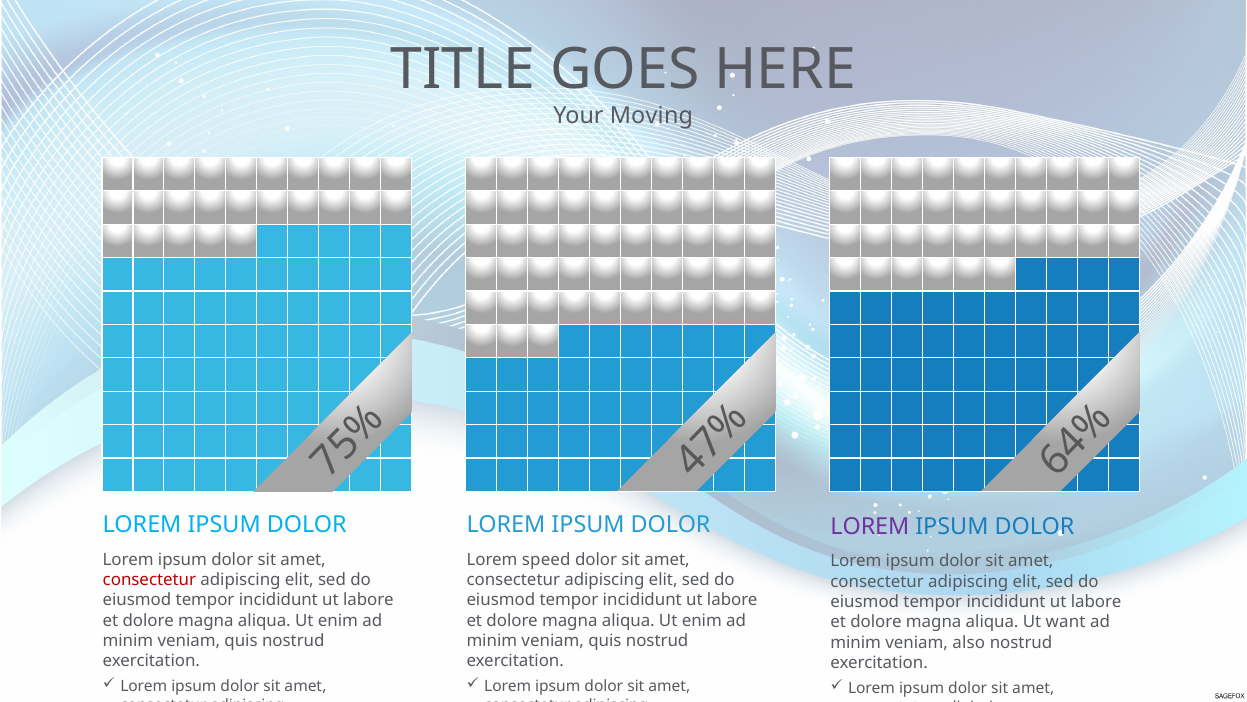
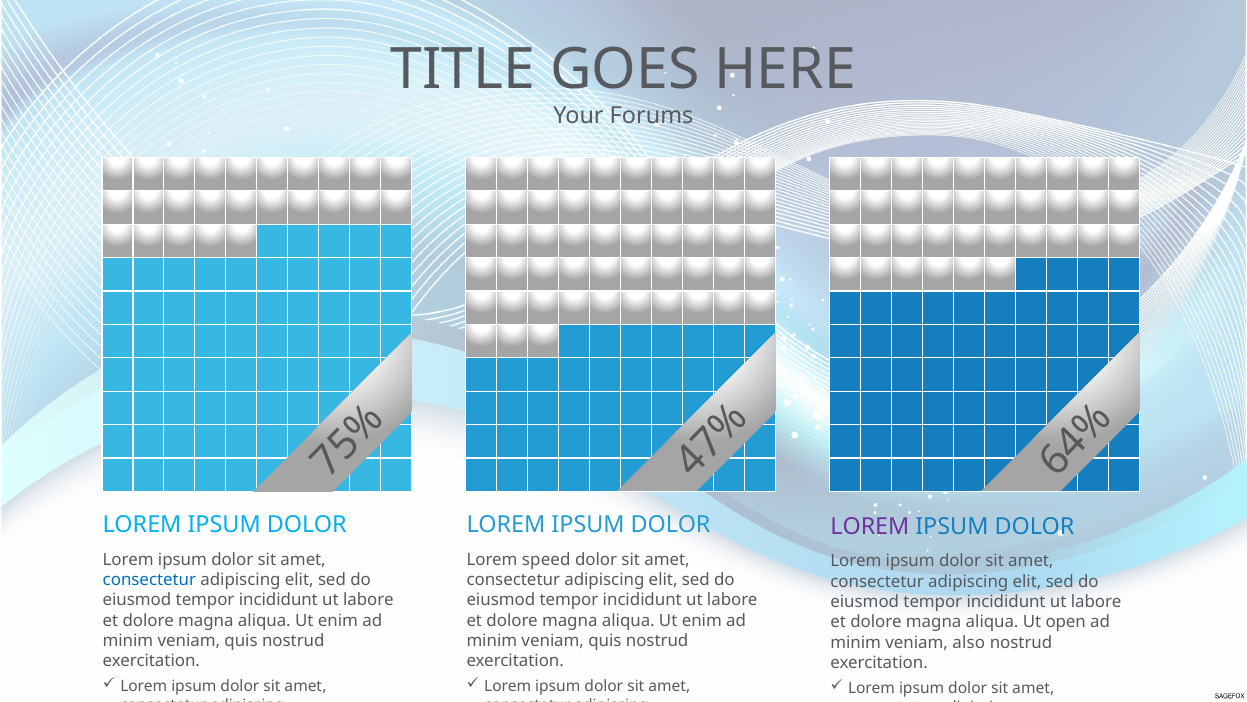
Moving: Moving -> Forums (652, 115)
consectetur colour: red -> blue (149, 579)
want: want -> open (1066, 622)
